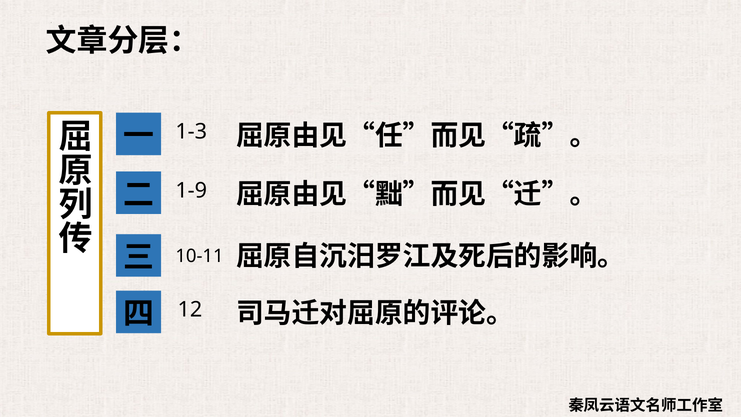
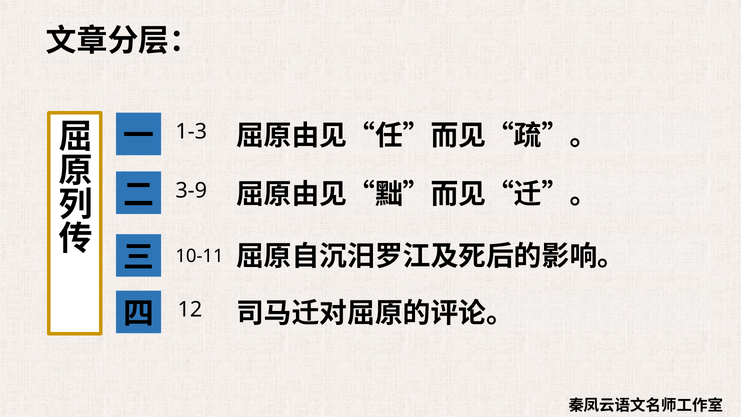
1-9: 1-9 -> 3-9 (191, 190)
